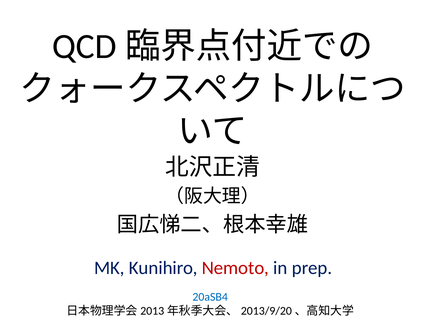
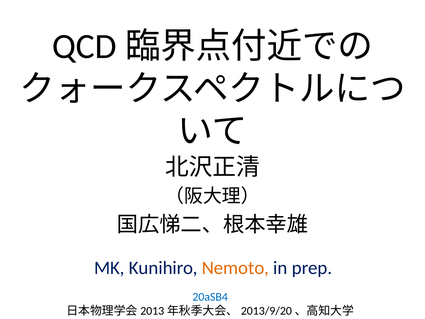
Nemoto colour: red -> orange (235, 268)
